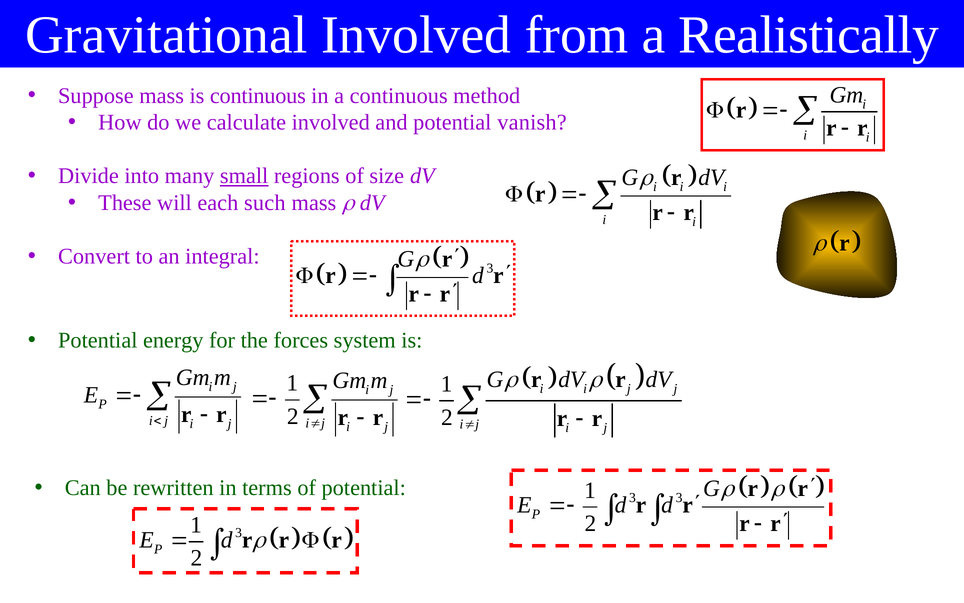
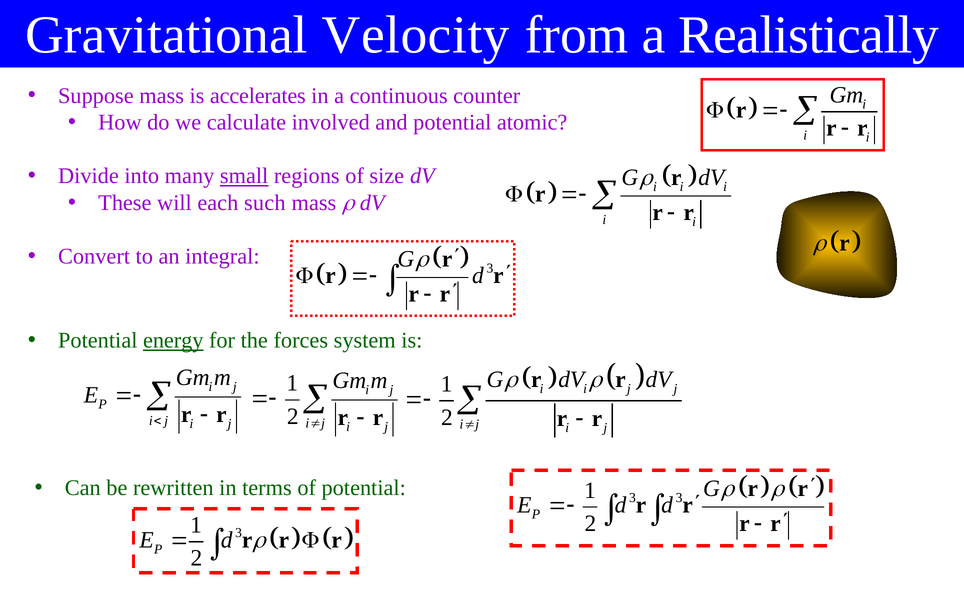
Gravitational Involved: Involved -> Velocity (416, 35)
is continuous: continuous -> accelerates (258, 96)
method: method -> counter (487, 96)
vanish: vanish -> atomic (532, 122)
energy underline: none -> present (173, 340)
